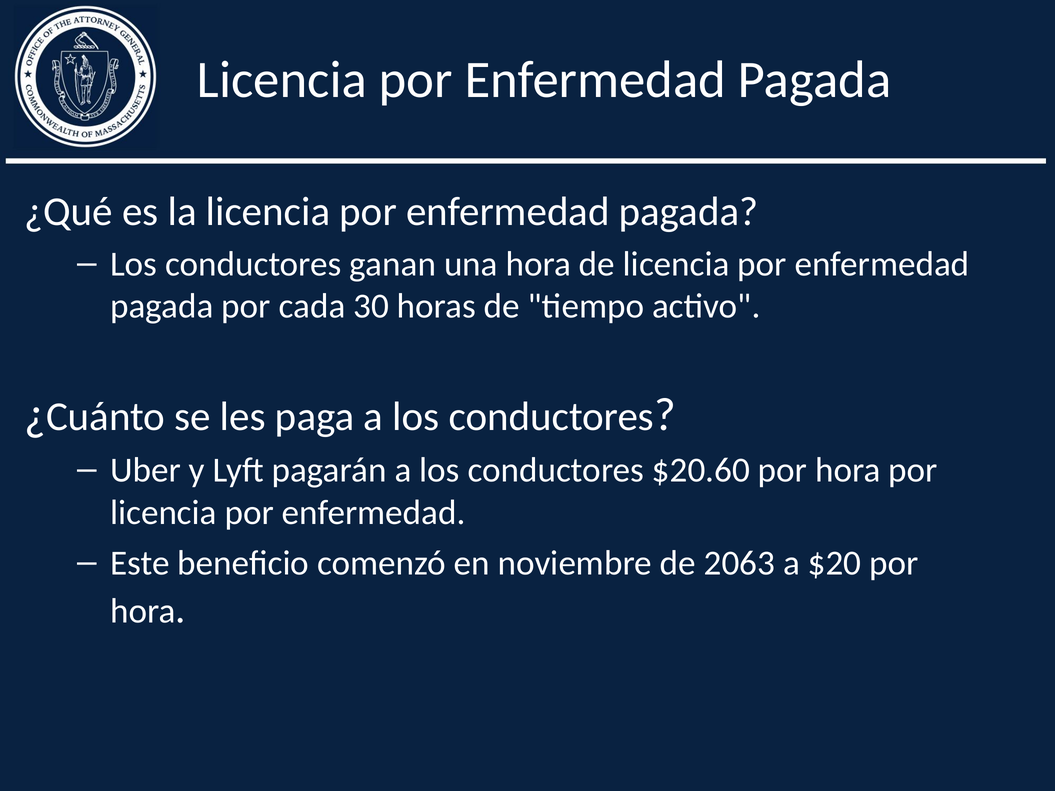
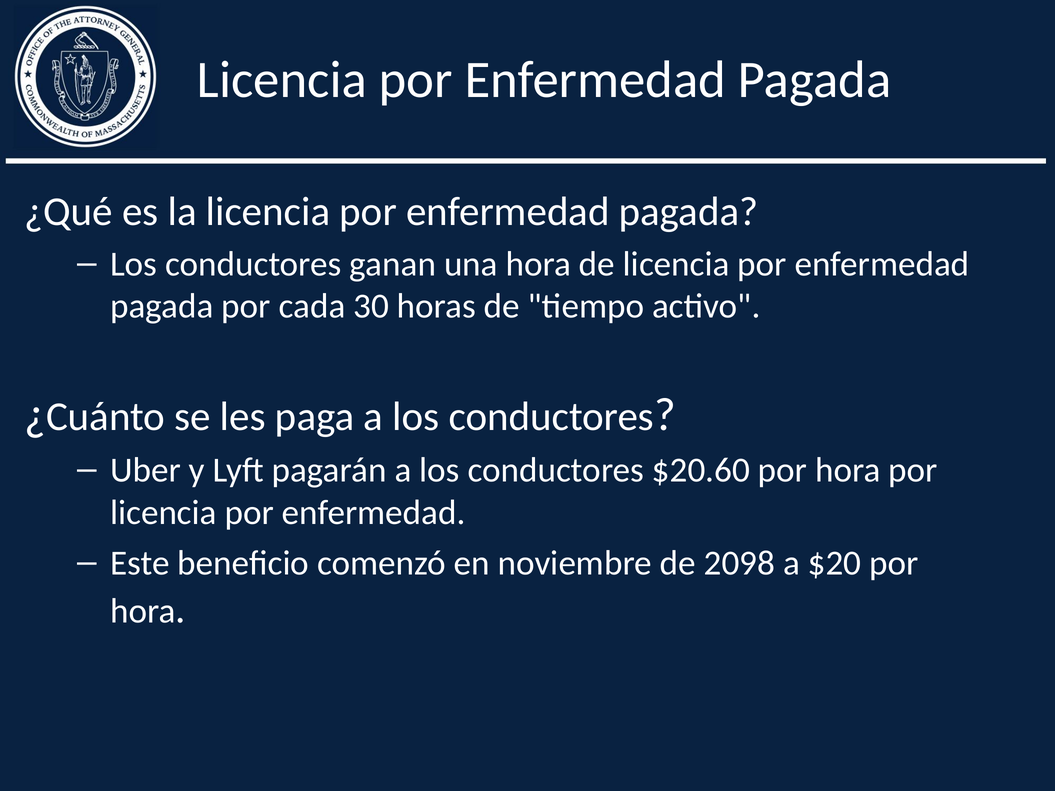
2063: 2063 -> 2098 (739, 563)
